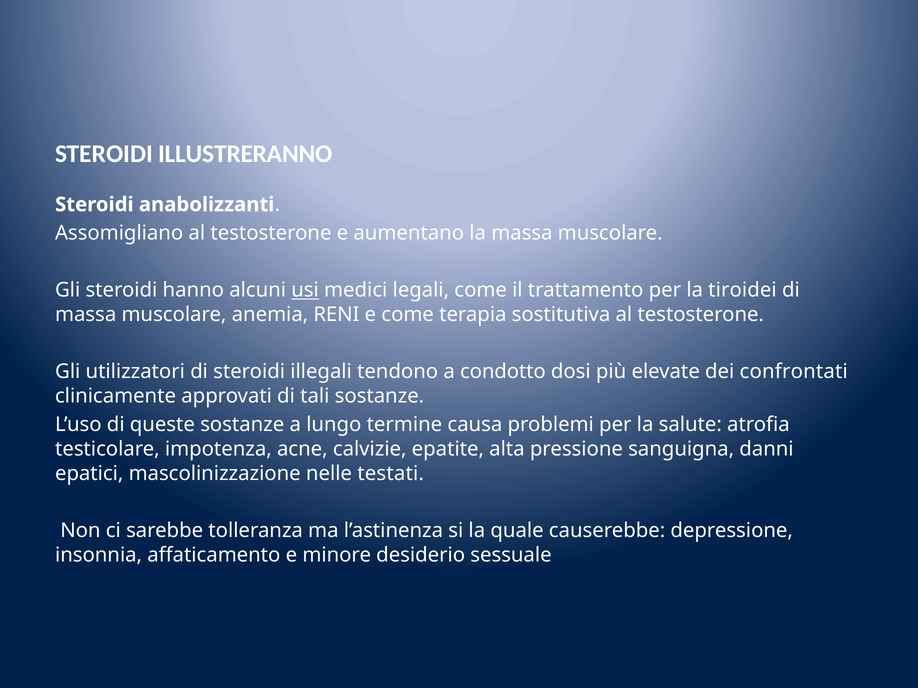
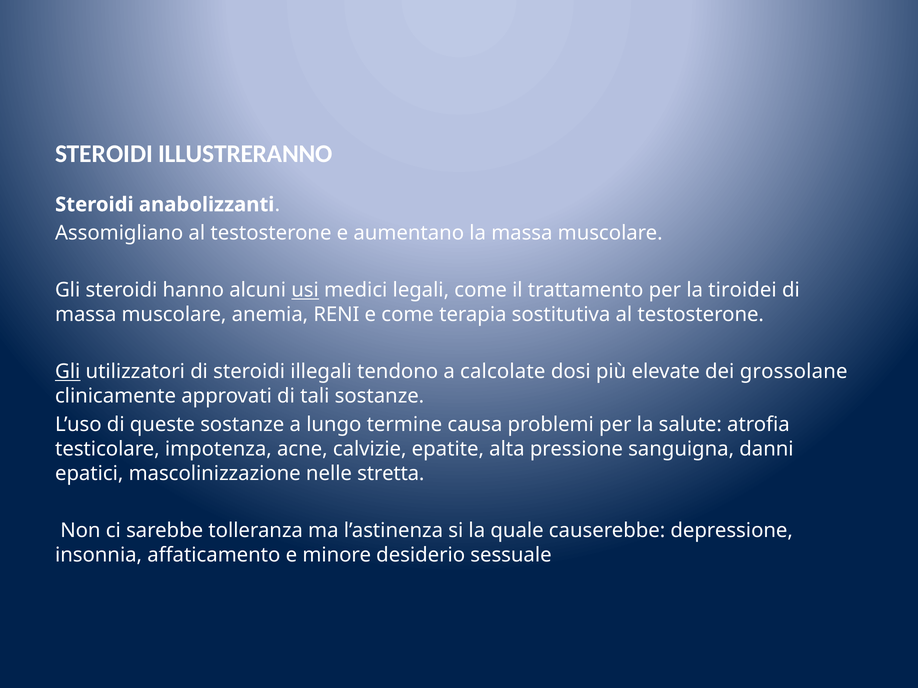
Gli underline: none -> present (68, 372)
condotto: condotto -> calcolate (503, 372)
confrontati: confrontati -> grossolane (794, 372)
testati: testati -> stretta (391, 474)
